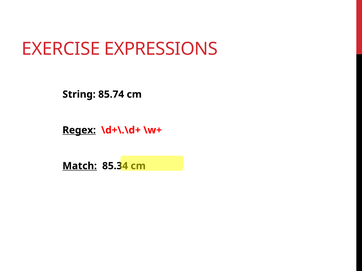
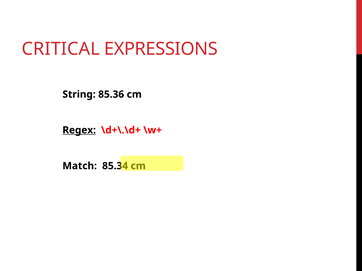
EXERCISE: EXERCISE -> CRITICAL (61, 49)
85.74: 85.74 -> 85.36 (111, 95)
Match underline: present -> none (80, 166)
